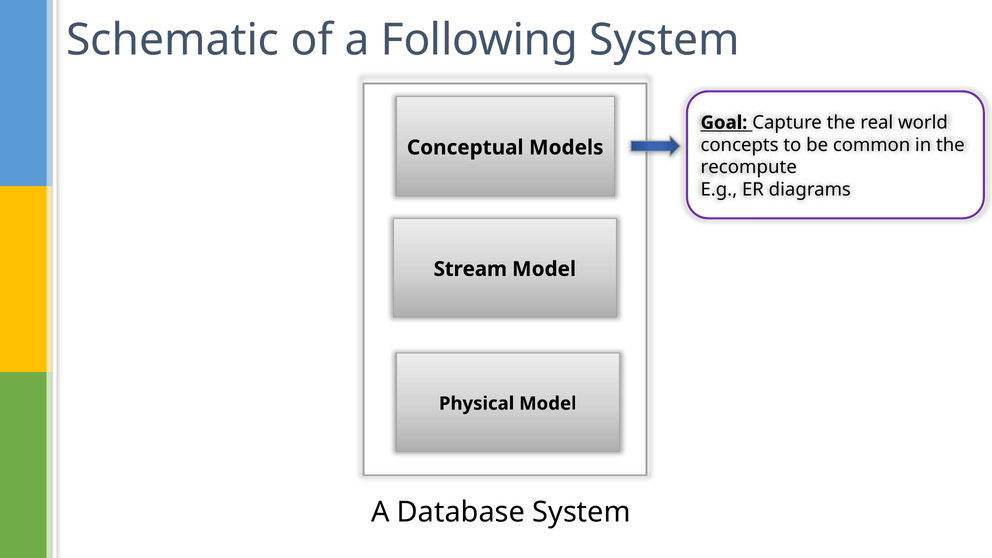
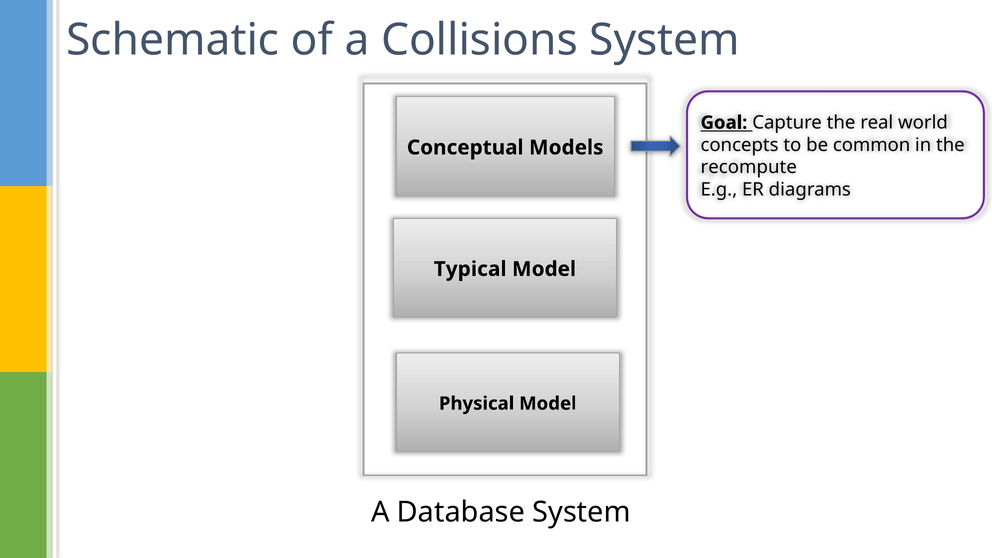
Following: Following -> Collisions (479, 40)
Stream: Stream -> Typical (470, 269)
